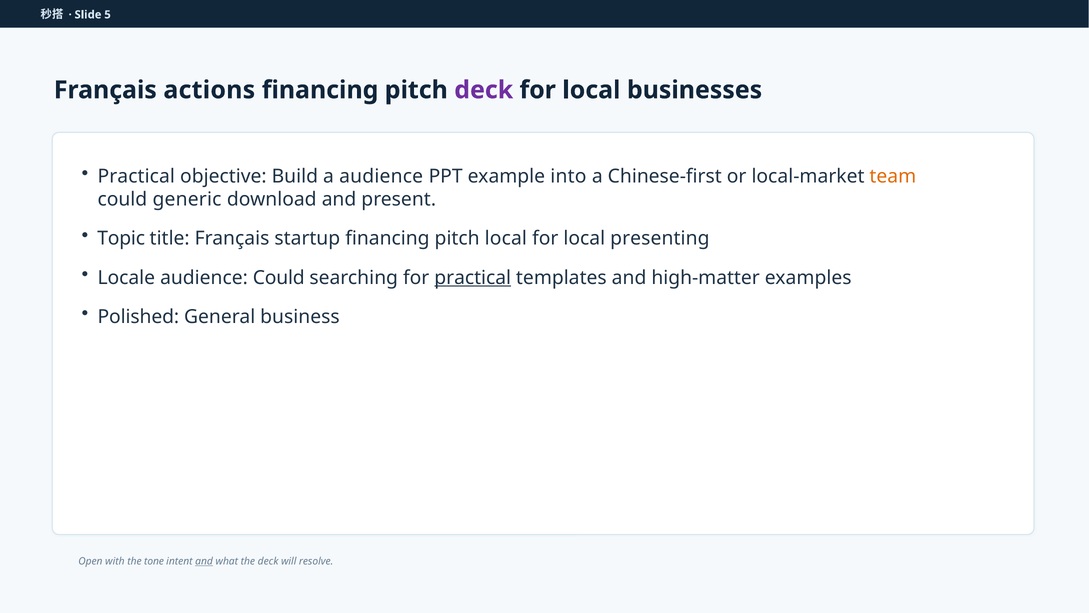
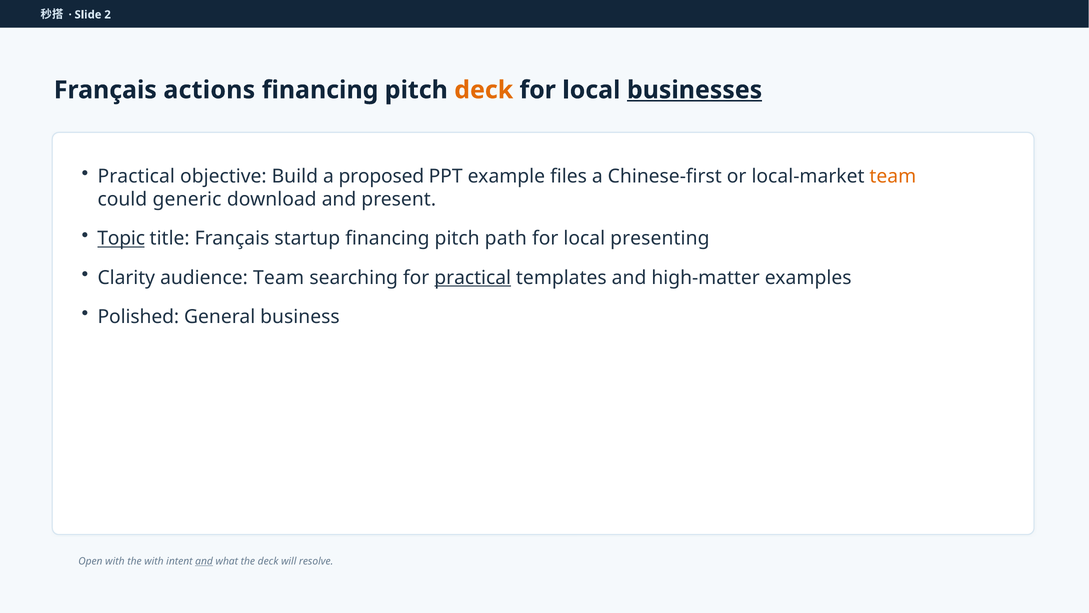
5: 5 -> 2 (108, 15)
deck colour: purple -> orange (484, 90)
businesses underline: none -> present (695, 90)
a audience: audience -> proposed (381, 176)
into: into -> files (569, 176)
Topic underline: none -> present (121, 238)
pitch local: local -> path (506, 238)
Locale: Locale -> Clarity (126, 277)
audience Could: Could -> Team (279, 277)
the tone: tone -> with (154, 561)
